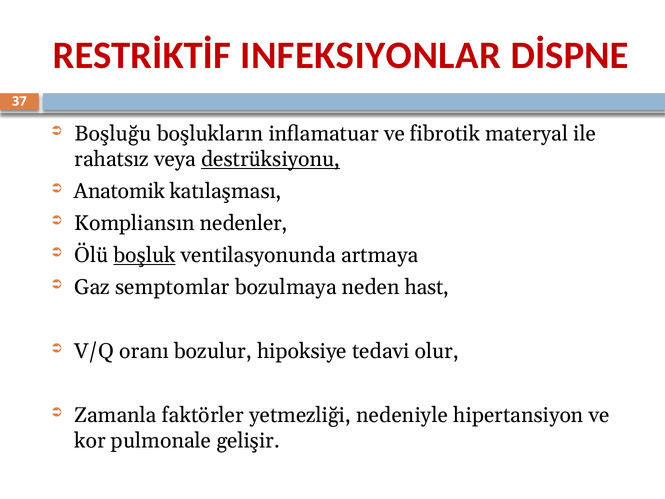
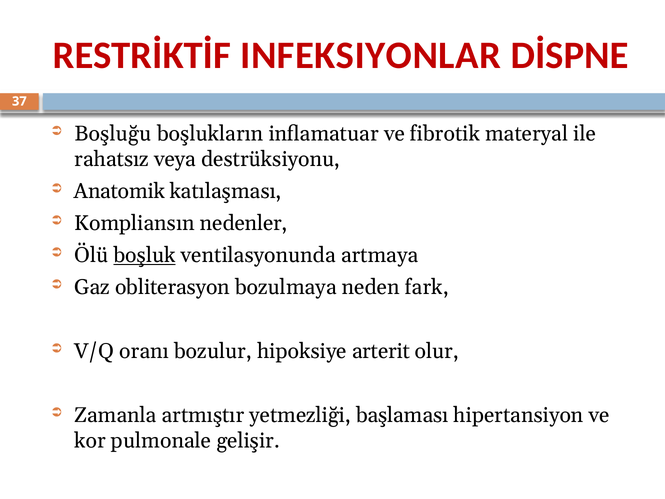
destrüksiyonu underline: present -> none (271, 159)
semptomlar: semptomlar -> obliterasyon (173, 287)
hast: hast -> fark (427, 287)
tedavi: tedavi -> arterit (381, 351)
faktörler: faktörler -> artmıştır (203, 415)
nedeniyle: nedeniyle -> başlaması (402, 415)
